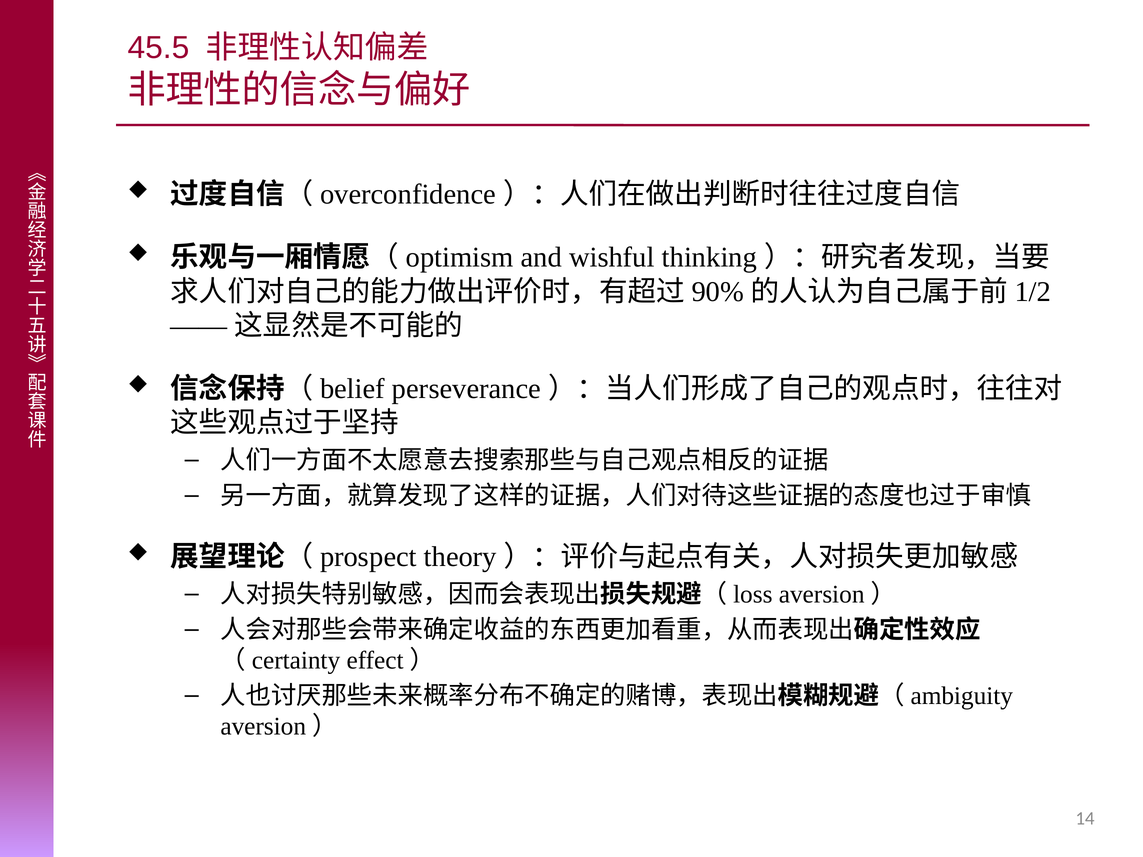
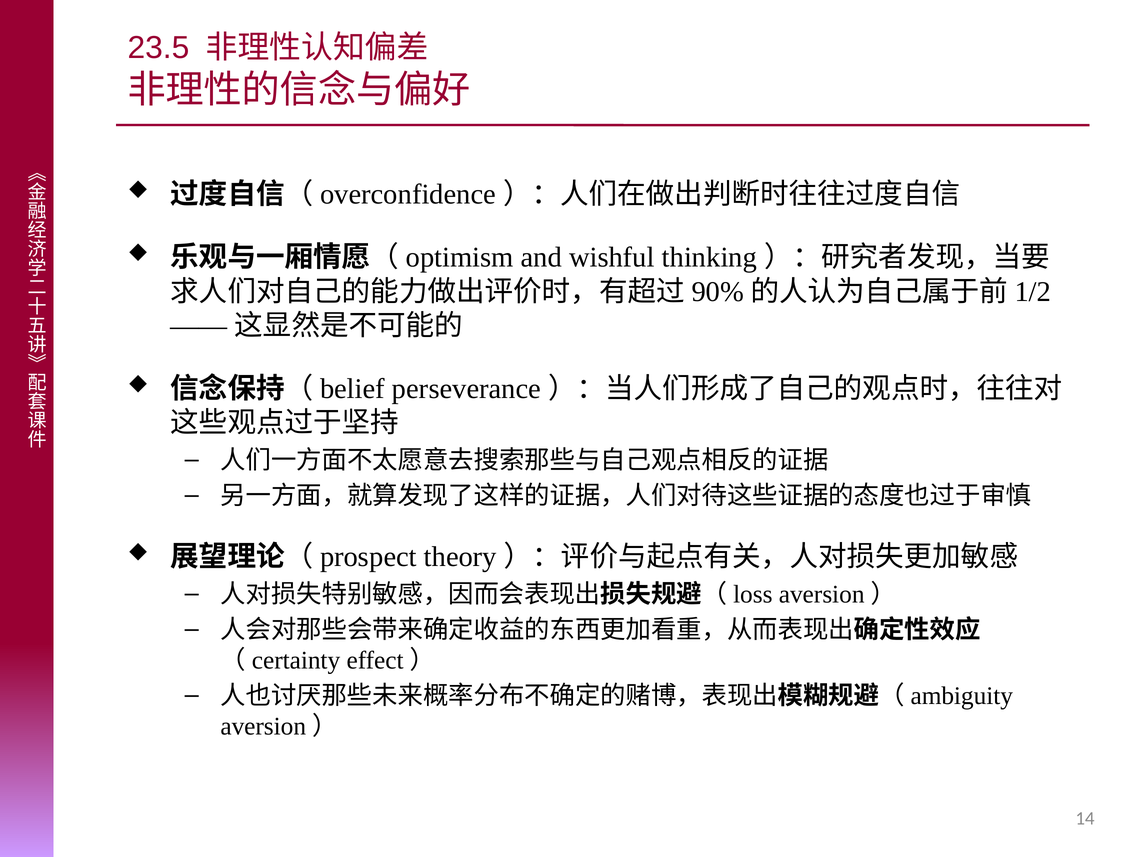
45.5: 45.5 -> 23.5 (158, 48)
